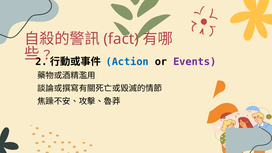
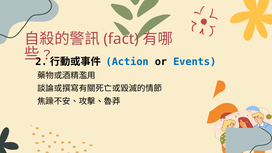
Events colour: purple -> blue (195, 62)
